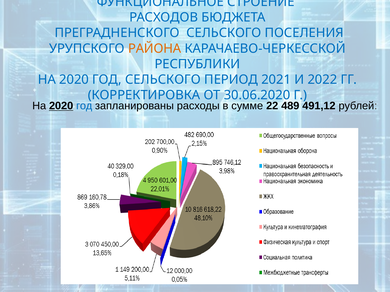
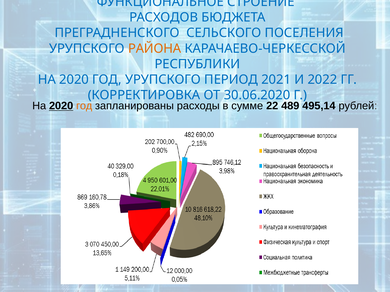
ГОД СЕЛЬСКОГО: СЕЛЬСКОГО -> УРУПСКОГО (163, 80)
год colour: blue -> orange (84, 106)
491,12: 491,12 -> 495,14 (319, 106)
